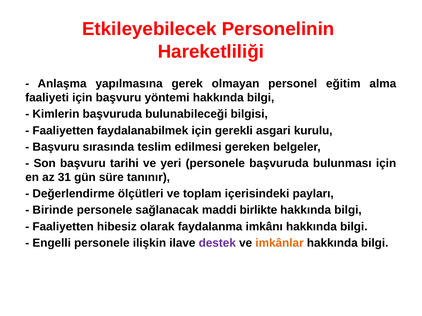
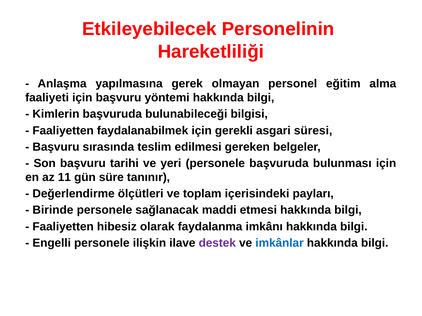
kurulu: kurulu -> süresi (313, 131)
31: 31 -> 11 (64, 178)
birlikte: birlikte -> etmesi (258, 210)
imkânlar colour: orange -> blue (280, 243)
